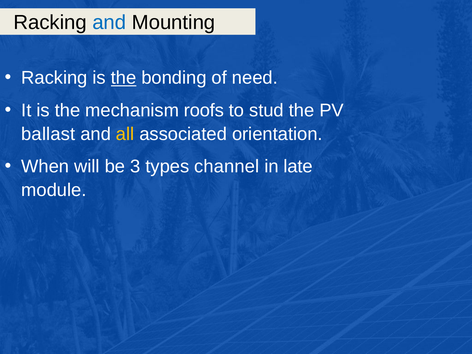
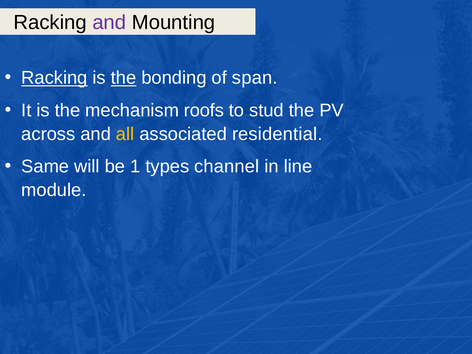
and colour: blue -> purple (109, 23)
Racking underline: none -> present (54, 78)
need: need -> span (255, 78)
ballast: ballast -> across (48, 134)
orientation: orientation -> residential (277, 134)
When: When -> Same (45, 166)
3: 3 -> 1 (135, 166)
late: late -> line (298, 166)
